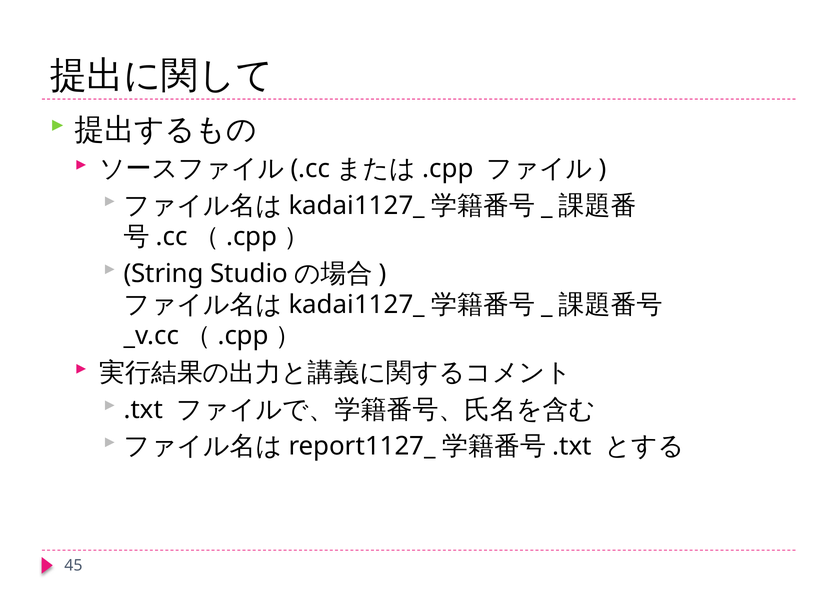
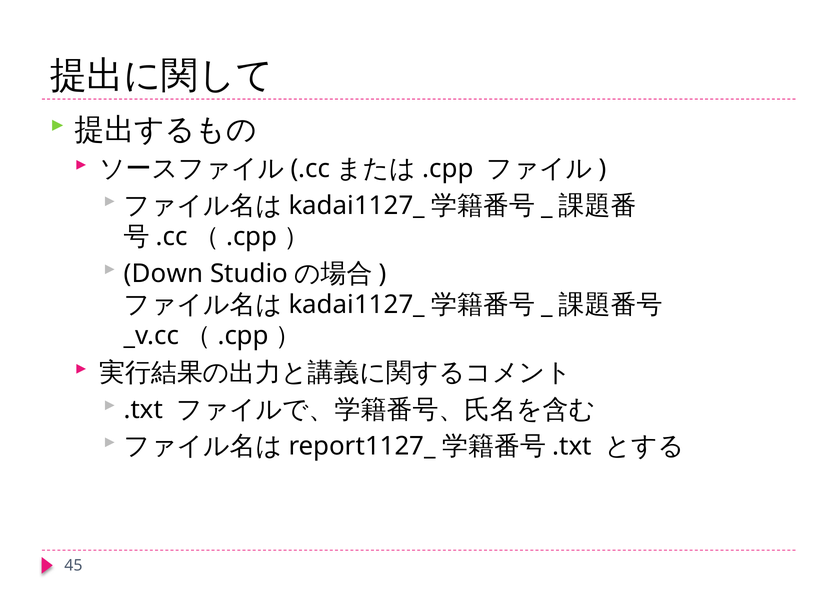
String: String -> Down (163, 273)
